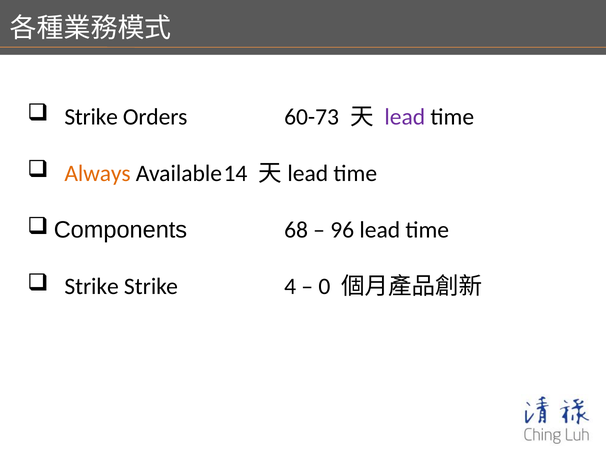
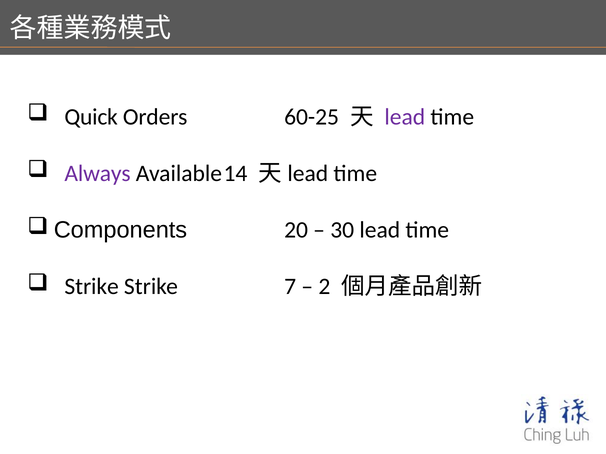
Strike: Strike -> Quick (91, 117)
60-73: 60-73 -> 60-25 (312, 117)
Always colour: orange -> purple (98, 174)
68: 68 -> 20 (296, 230)
96: 96 -> 30 (342, 230)
4: 4 -> 7 (290, 287)
0: 0 -> 2 (324, 287)
